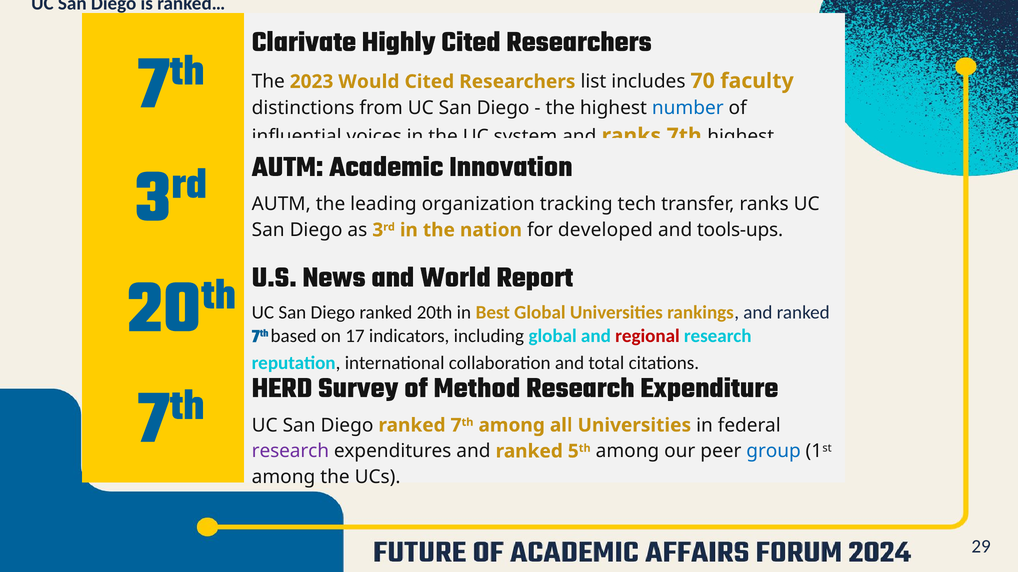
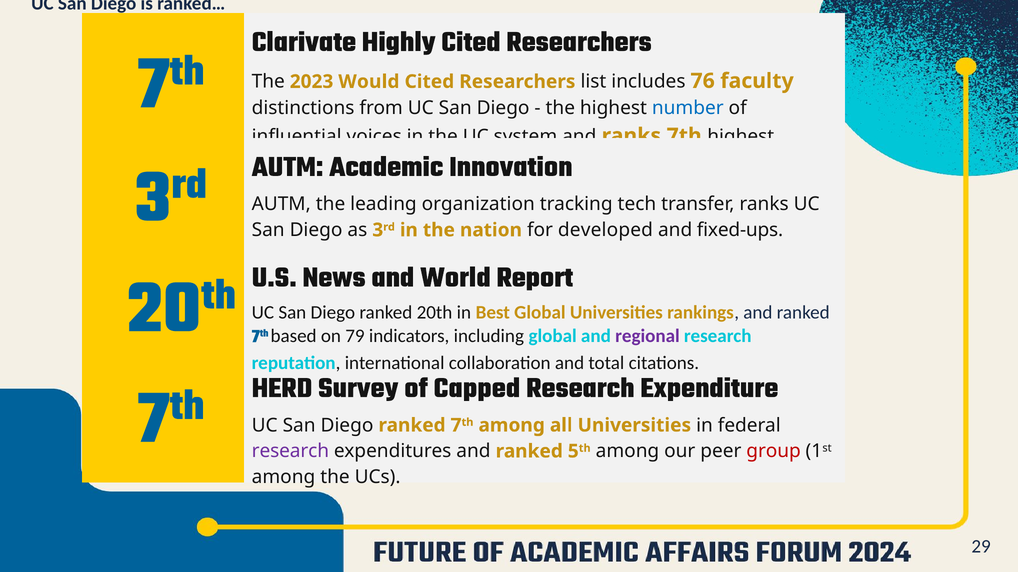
70: 70 -> 76 (703, 81)
tools-ups: tools-ups -> fixed-ups (740, 230)
17: 17 -> 79 (355, 336)
regional colour: red -> purple (647, 336)
Method: Method -> Capped (477, 388)
group colour: blue -> red (774, 452)
